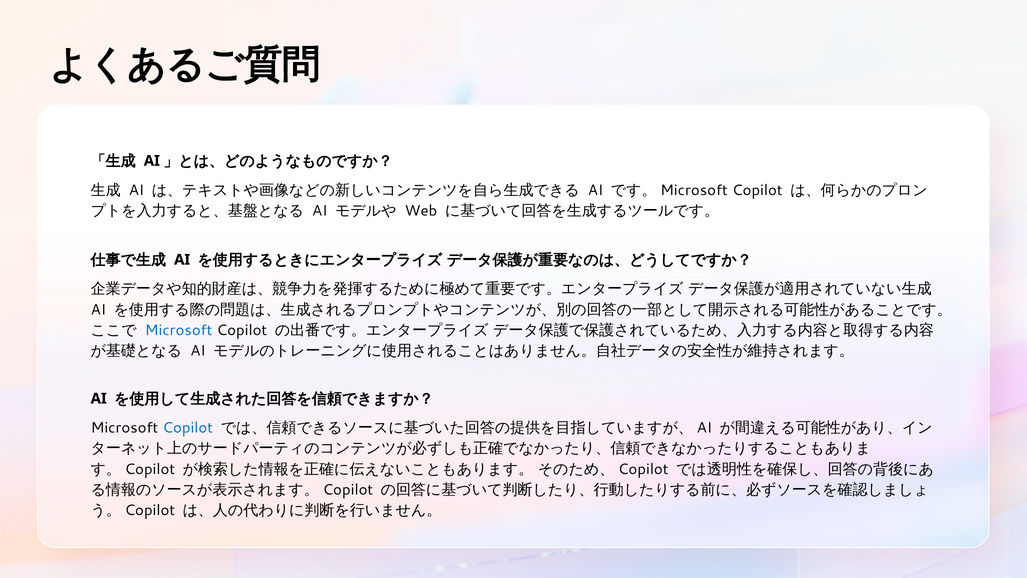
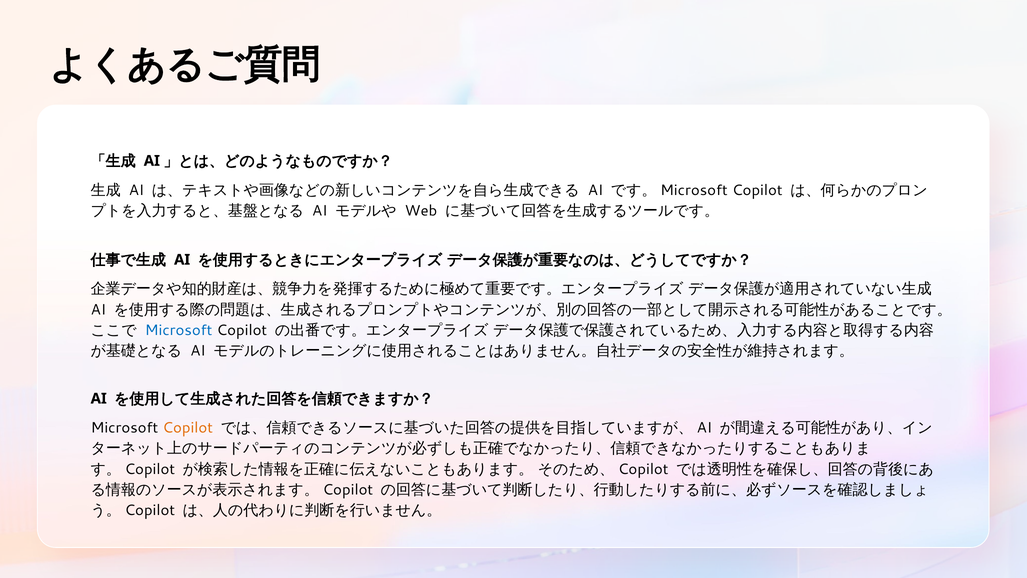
Copilot colour: blue -> orange (188, 428)
